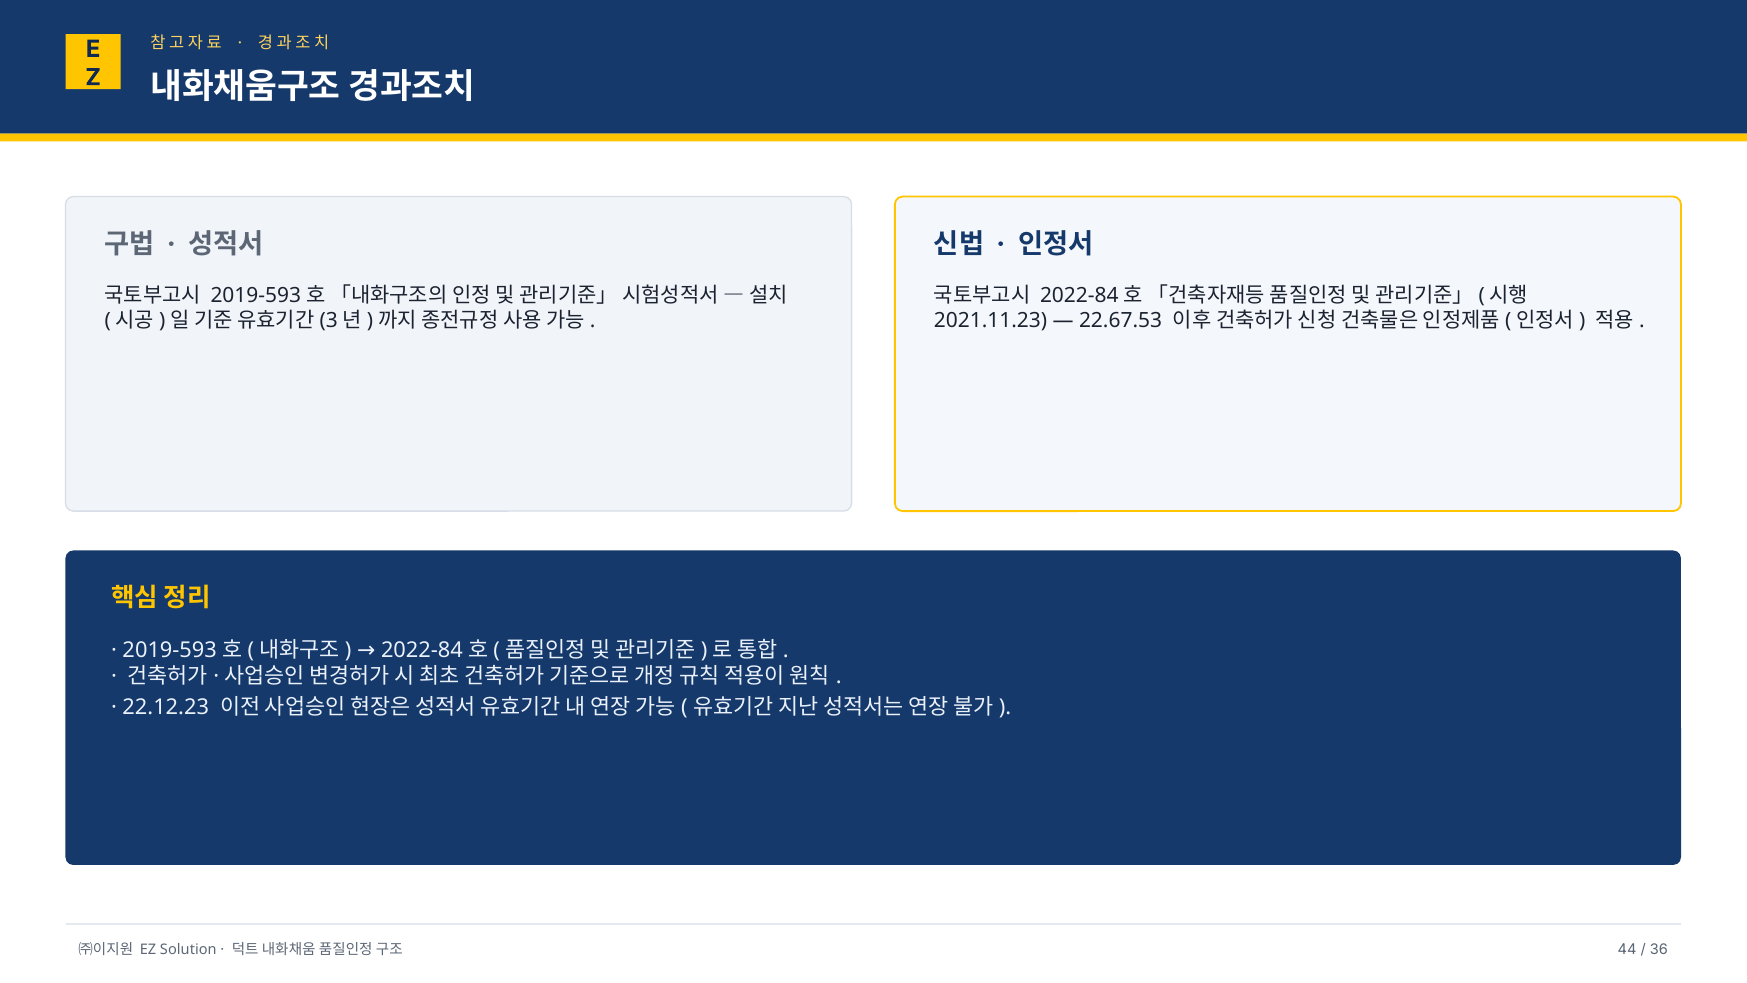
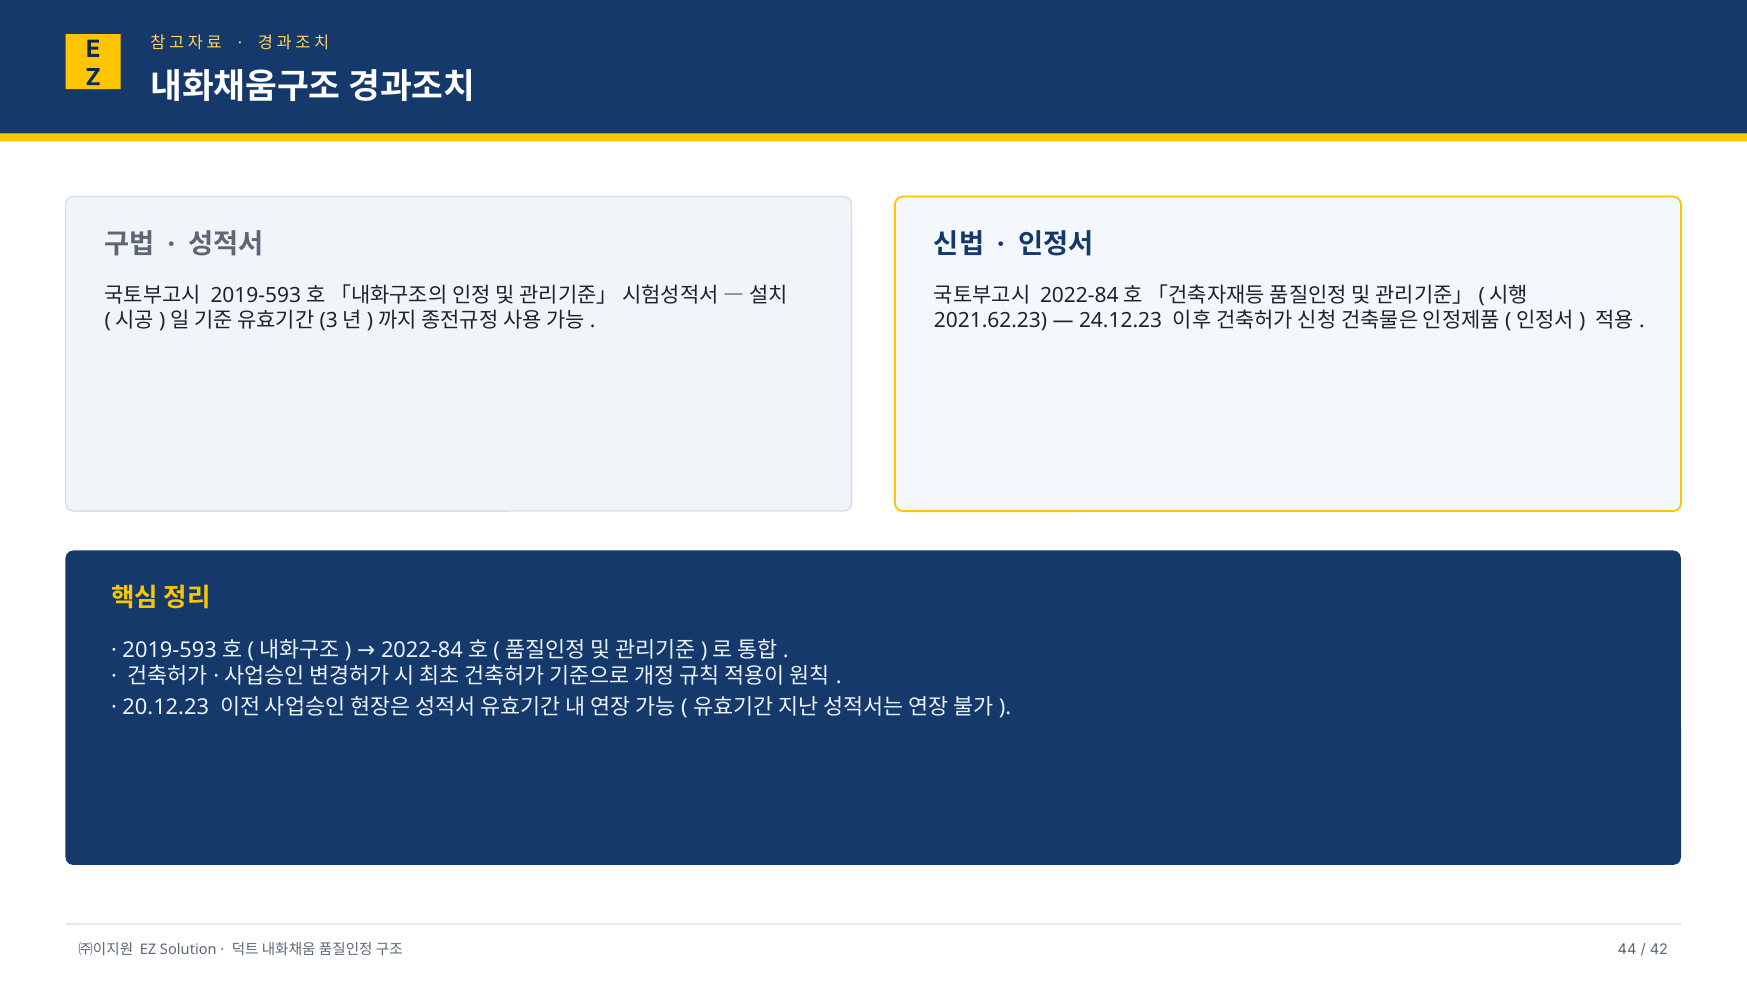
2021.11.23: 2021.11.23 -> 2021.62.23 (991, 321)
22.67.53: 22.67.53 -> 24.12.23 (1121, 321)
22.12.23: 22.12.23 -> 20.12.23 (166, 708)
36: 36 -> 42 (1659, 950)
